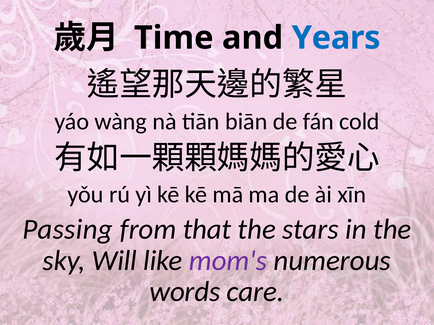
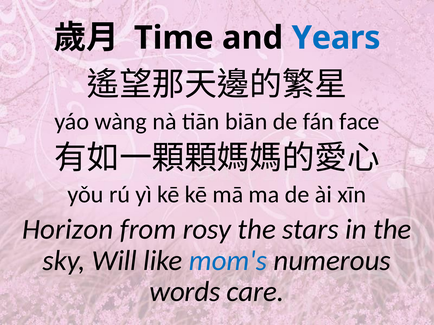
cold: cold -> face (359, 122)
Passing: Passing -> Horizon (68, 230)
that: that -> rosy (207, 230)
mom's colour: purple -> blue (228, 261)
